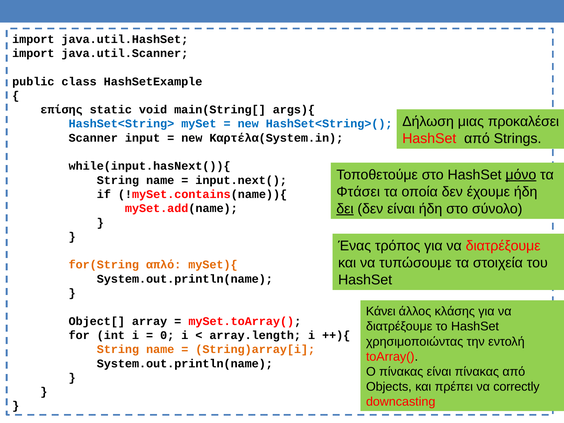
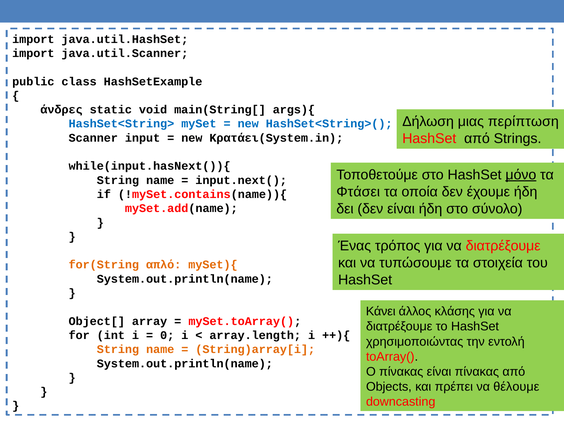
επίσης: επίσης -> άνδρες (62, 110)
προκαλέσει: προκαλέσει -> περίπτωση (523, 122)
Καρτέλα(System.in: Καρτέλα(System.in -> Κρατάει(System.in (276, 138)
δει underline: present -> none (345, 209)
correctly: correctly -> θέλουμε (516, 387)
